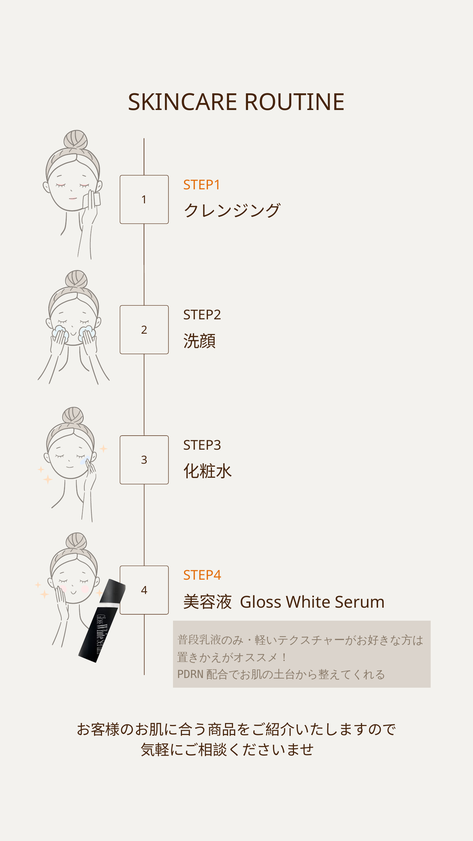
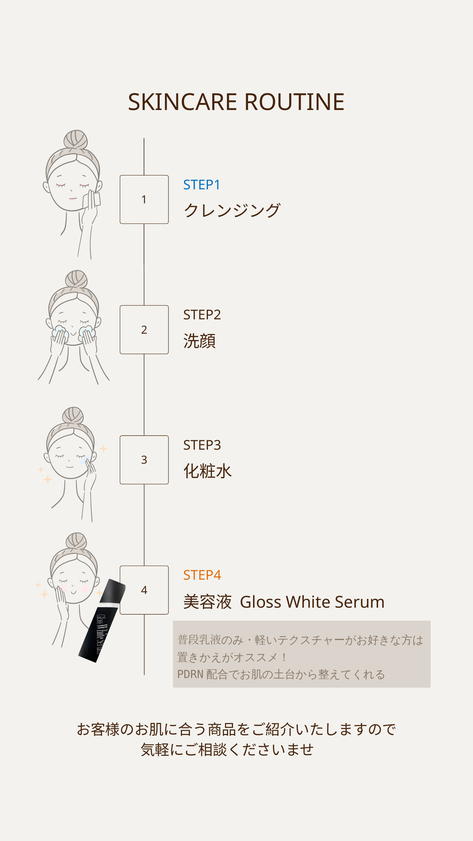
STEP1 colour: orange -> blue (202, 185)
